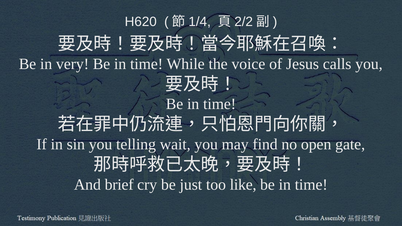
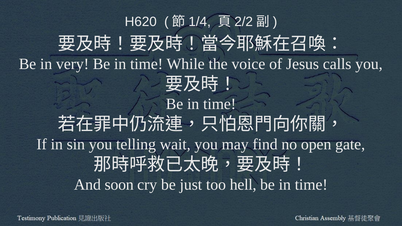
brief: brief -> soon (119, 185)
like: like -> hell (243, 185)
